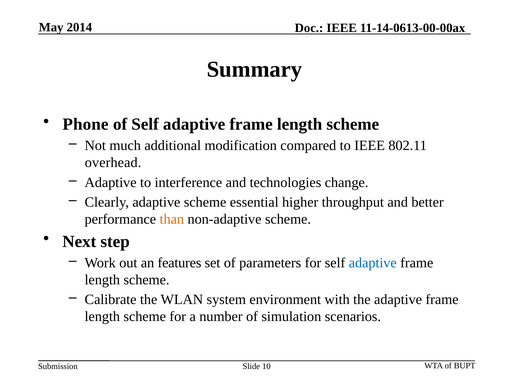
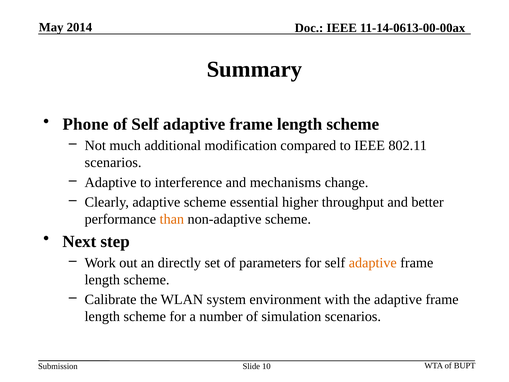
overhead: overhead -> scenarios (113, 162)
technologies: technologies -> mechanisms (285, 182)
features: features -> directly (179, 263)
adaptive colour: blue -> orange (373, 263)
